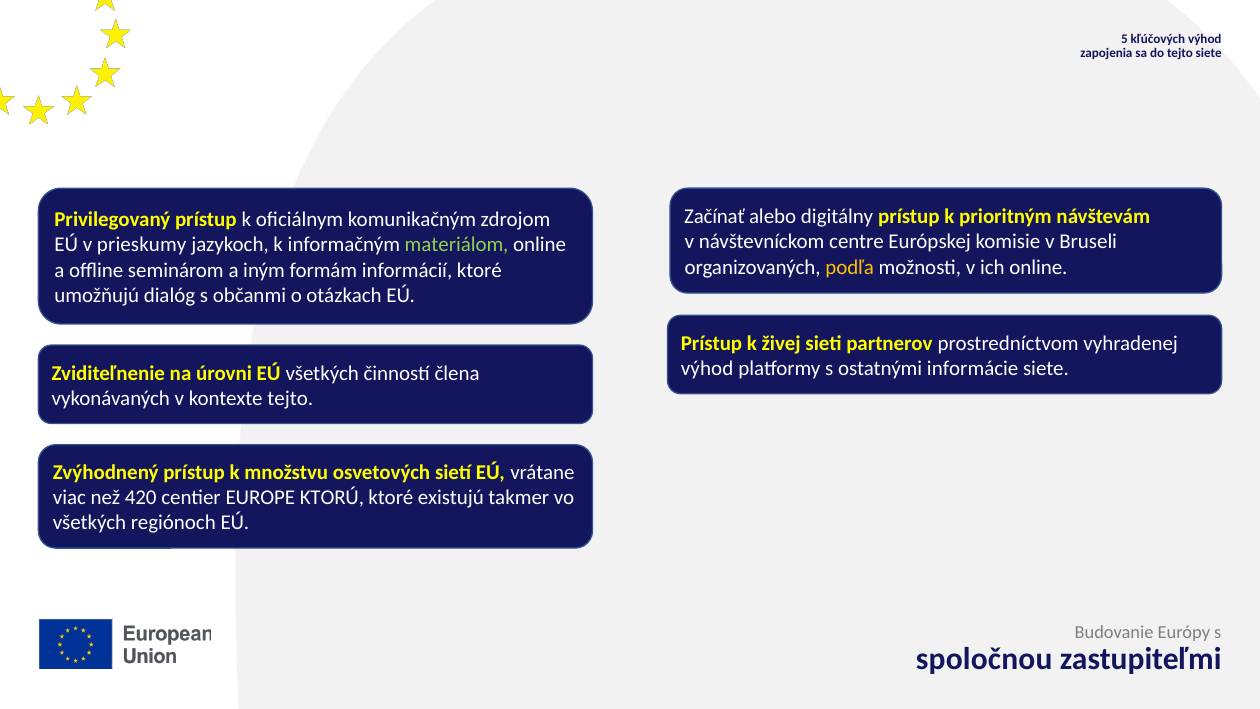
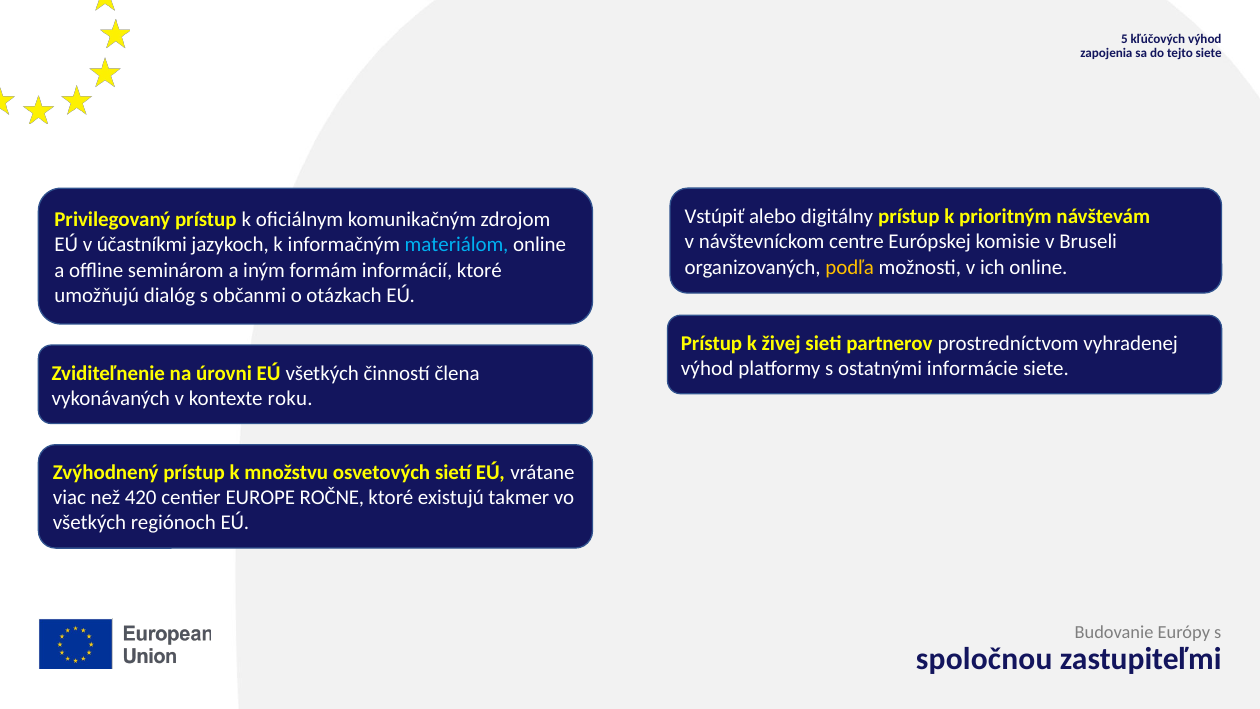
Začínať: Začínať -> Vstúpiť (715, 217)
prieskumy: prieskumy -> účastníkmi (142, 245)
materiálom colour: light green -> light blue (457, 245)
kontexte tejto: tejto -> roku (290, 398)
KTORÚ: KTORÚ -> ROČNE (332, 498)
